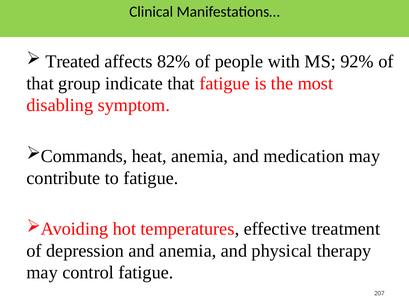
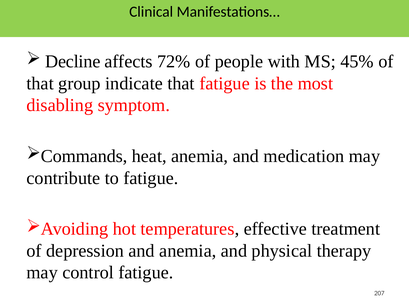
Treated: Treated -> Decline (73, 61)
82%: 82% -> 72% (174, 61)
92%: 92% -> 45% (357, 61)
